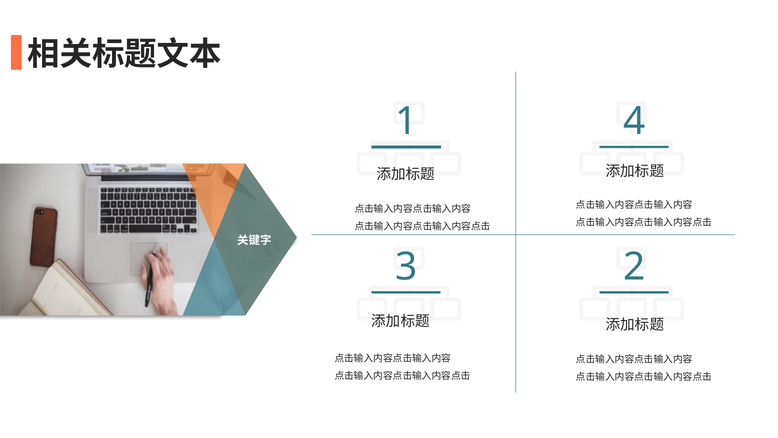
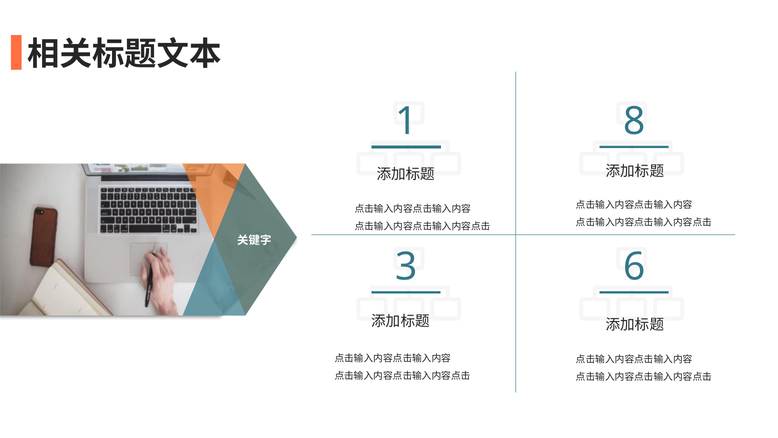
4: 4 -> 8 (634, 121)
2: 2 -> 6 (634, 266)
